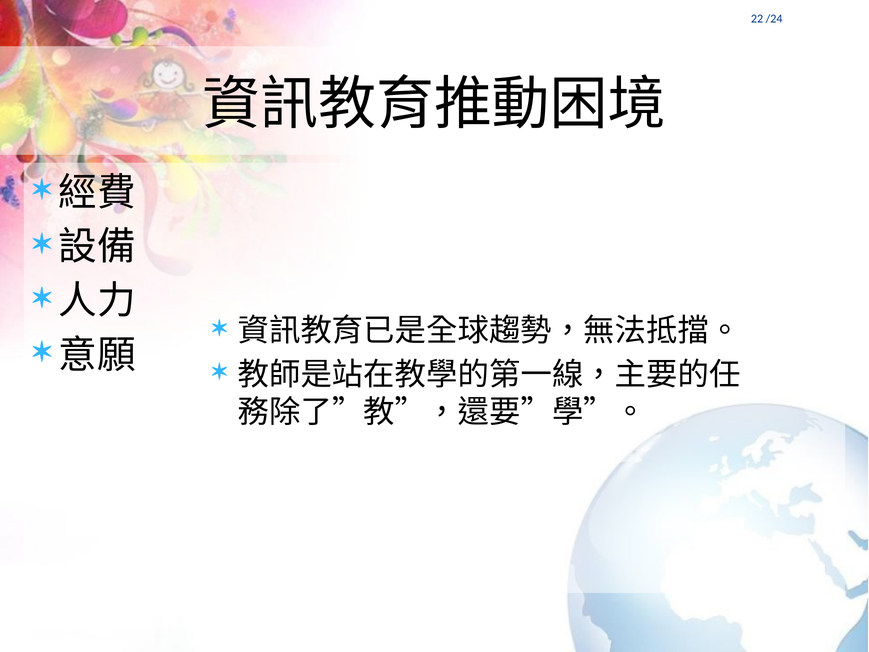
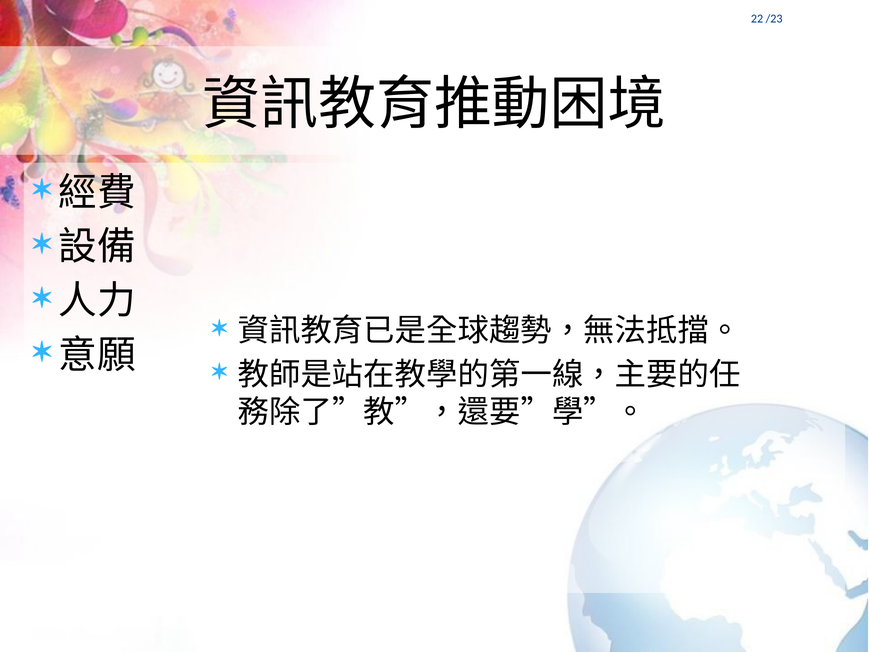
/24: /24 -> /23 (774, 19)
